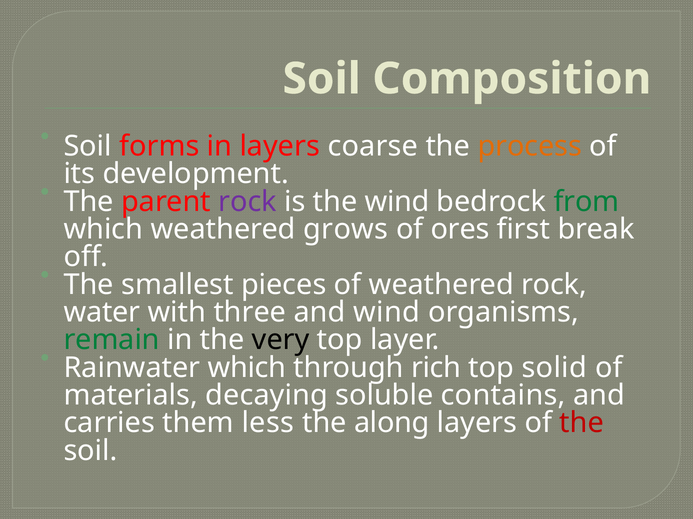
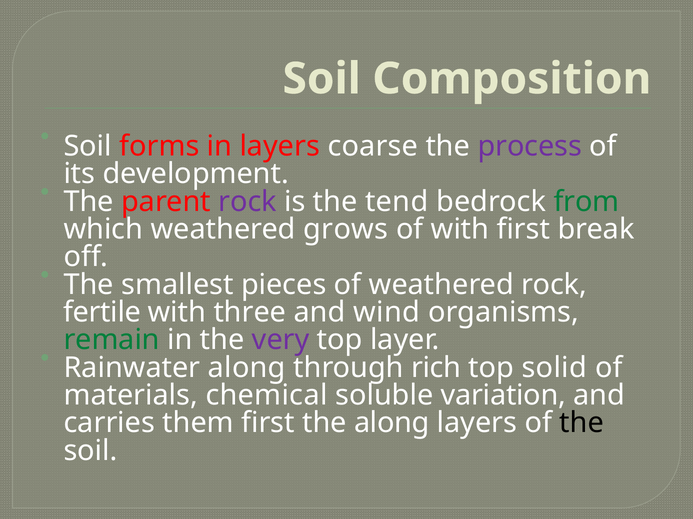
process colour: orange -> purple (530, 146)
the wind: wind -> tend (397, 202)
of ores: ores -> with (460, 230)
water: water -> fertile (102, 313)
very colour: black -> purple (281, 340)
Rainwater which: which -> along (247, 368)
decaying: decaying -> chemical (267, 396)
contains: contains -> variation (503, 396)
them less: less -> first (268, 424)
the colour: red -> black (582, 424)
